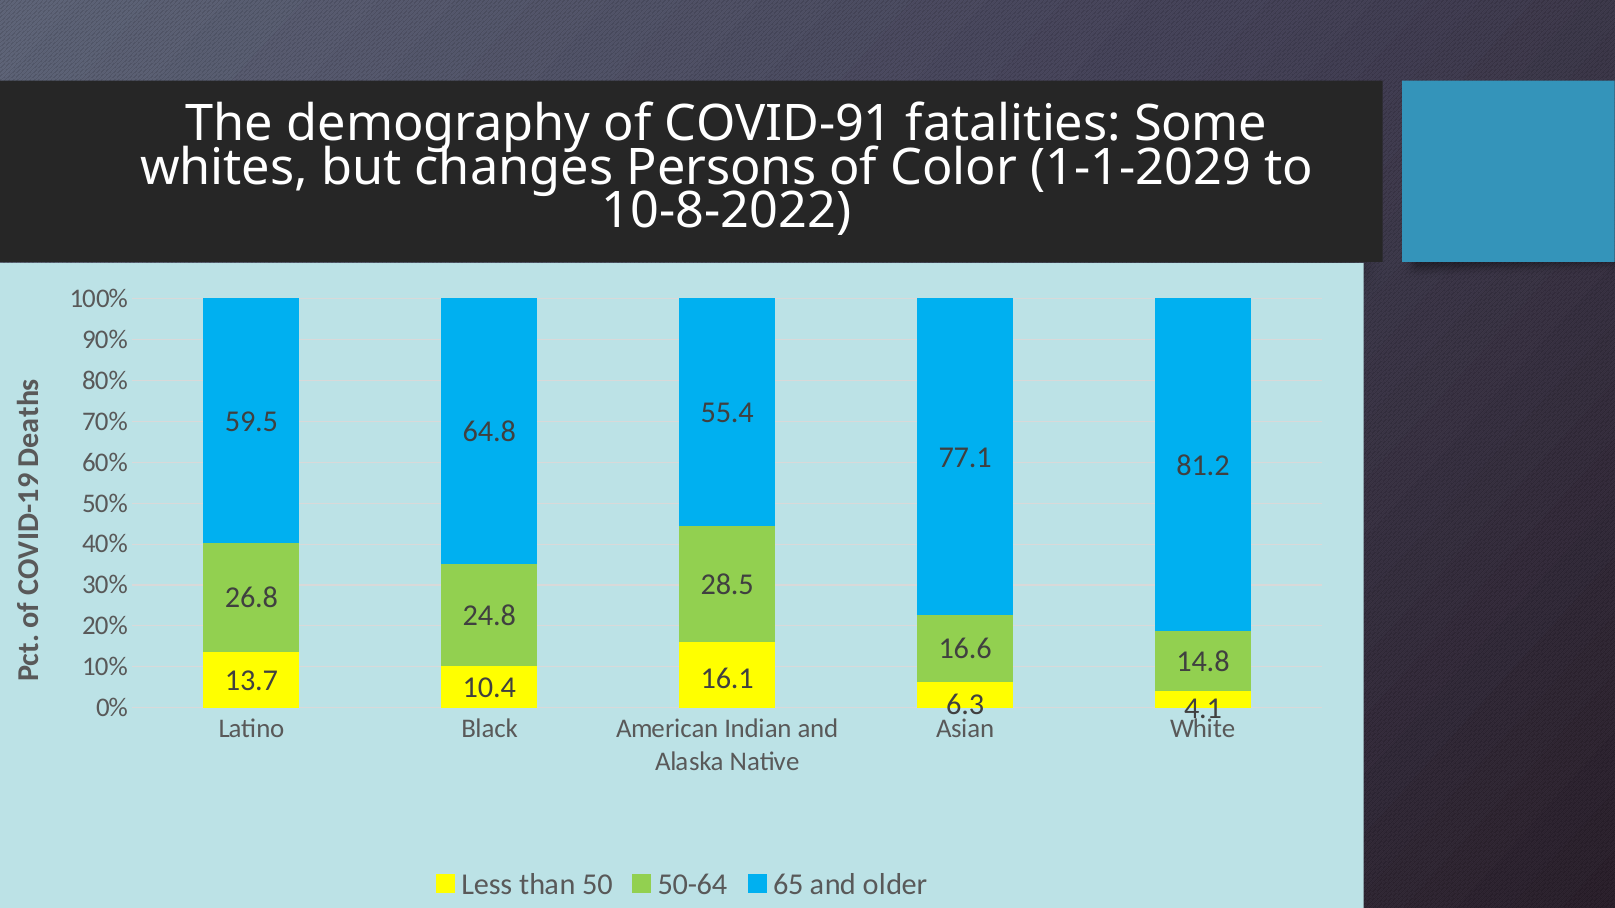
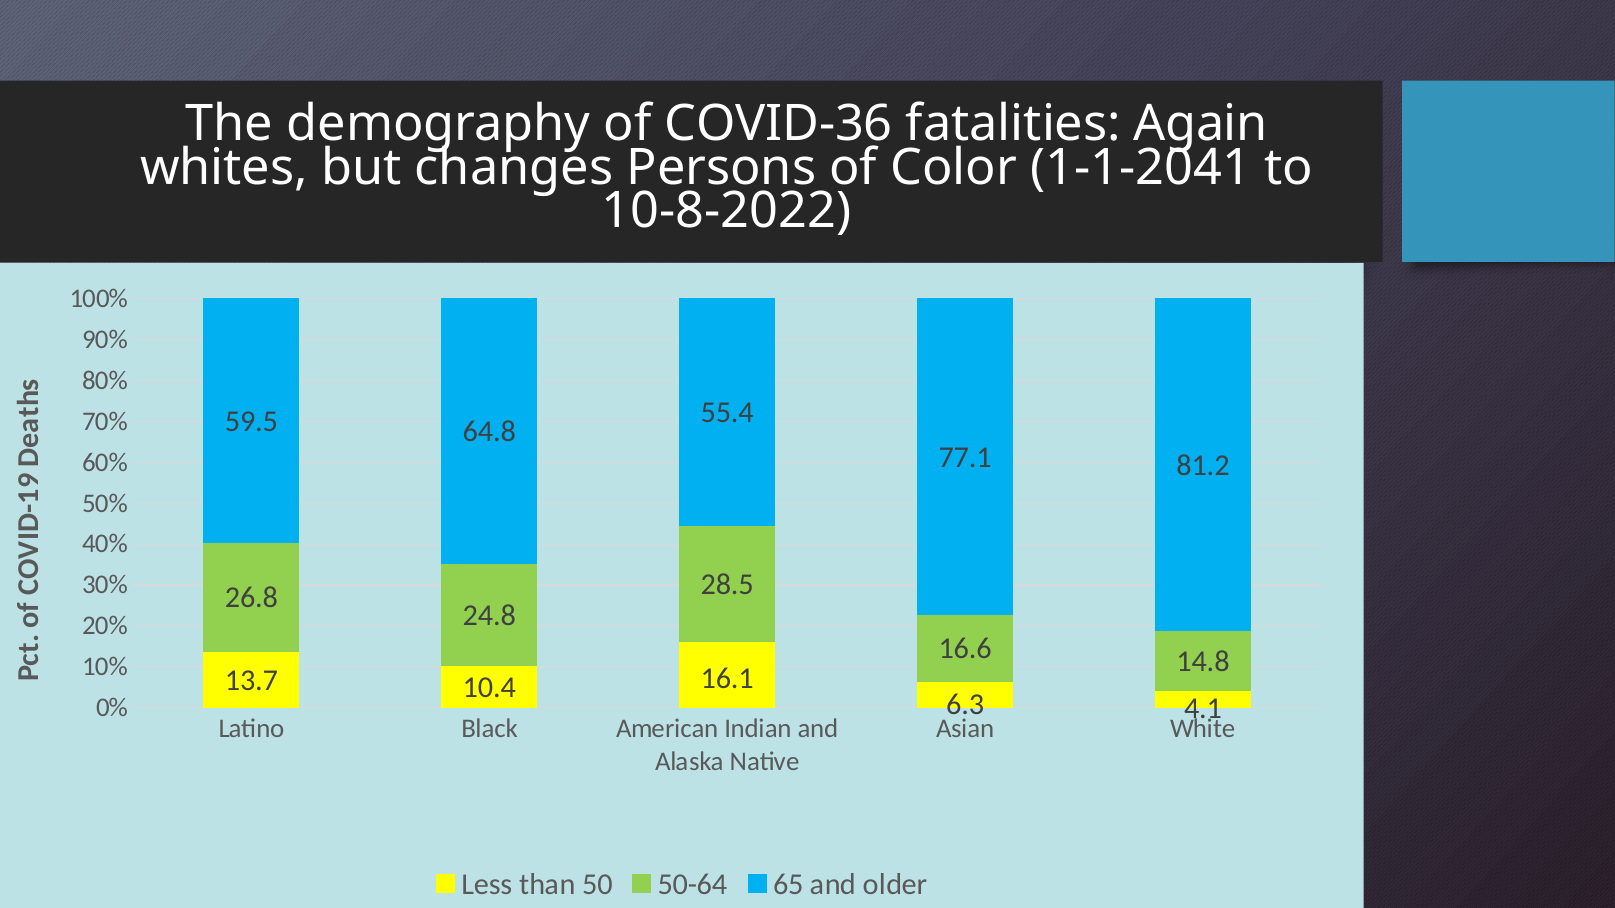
COVID-91: COVID-91 -> COVID-36 (779, 124)
Some: Some -> Again (1201, 124)
1-1-2029: 1-1-2029 -> 1-1-2041 (1141, 168)
